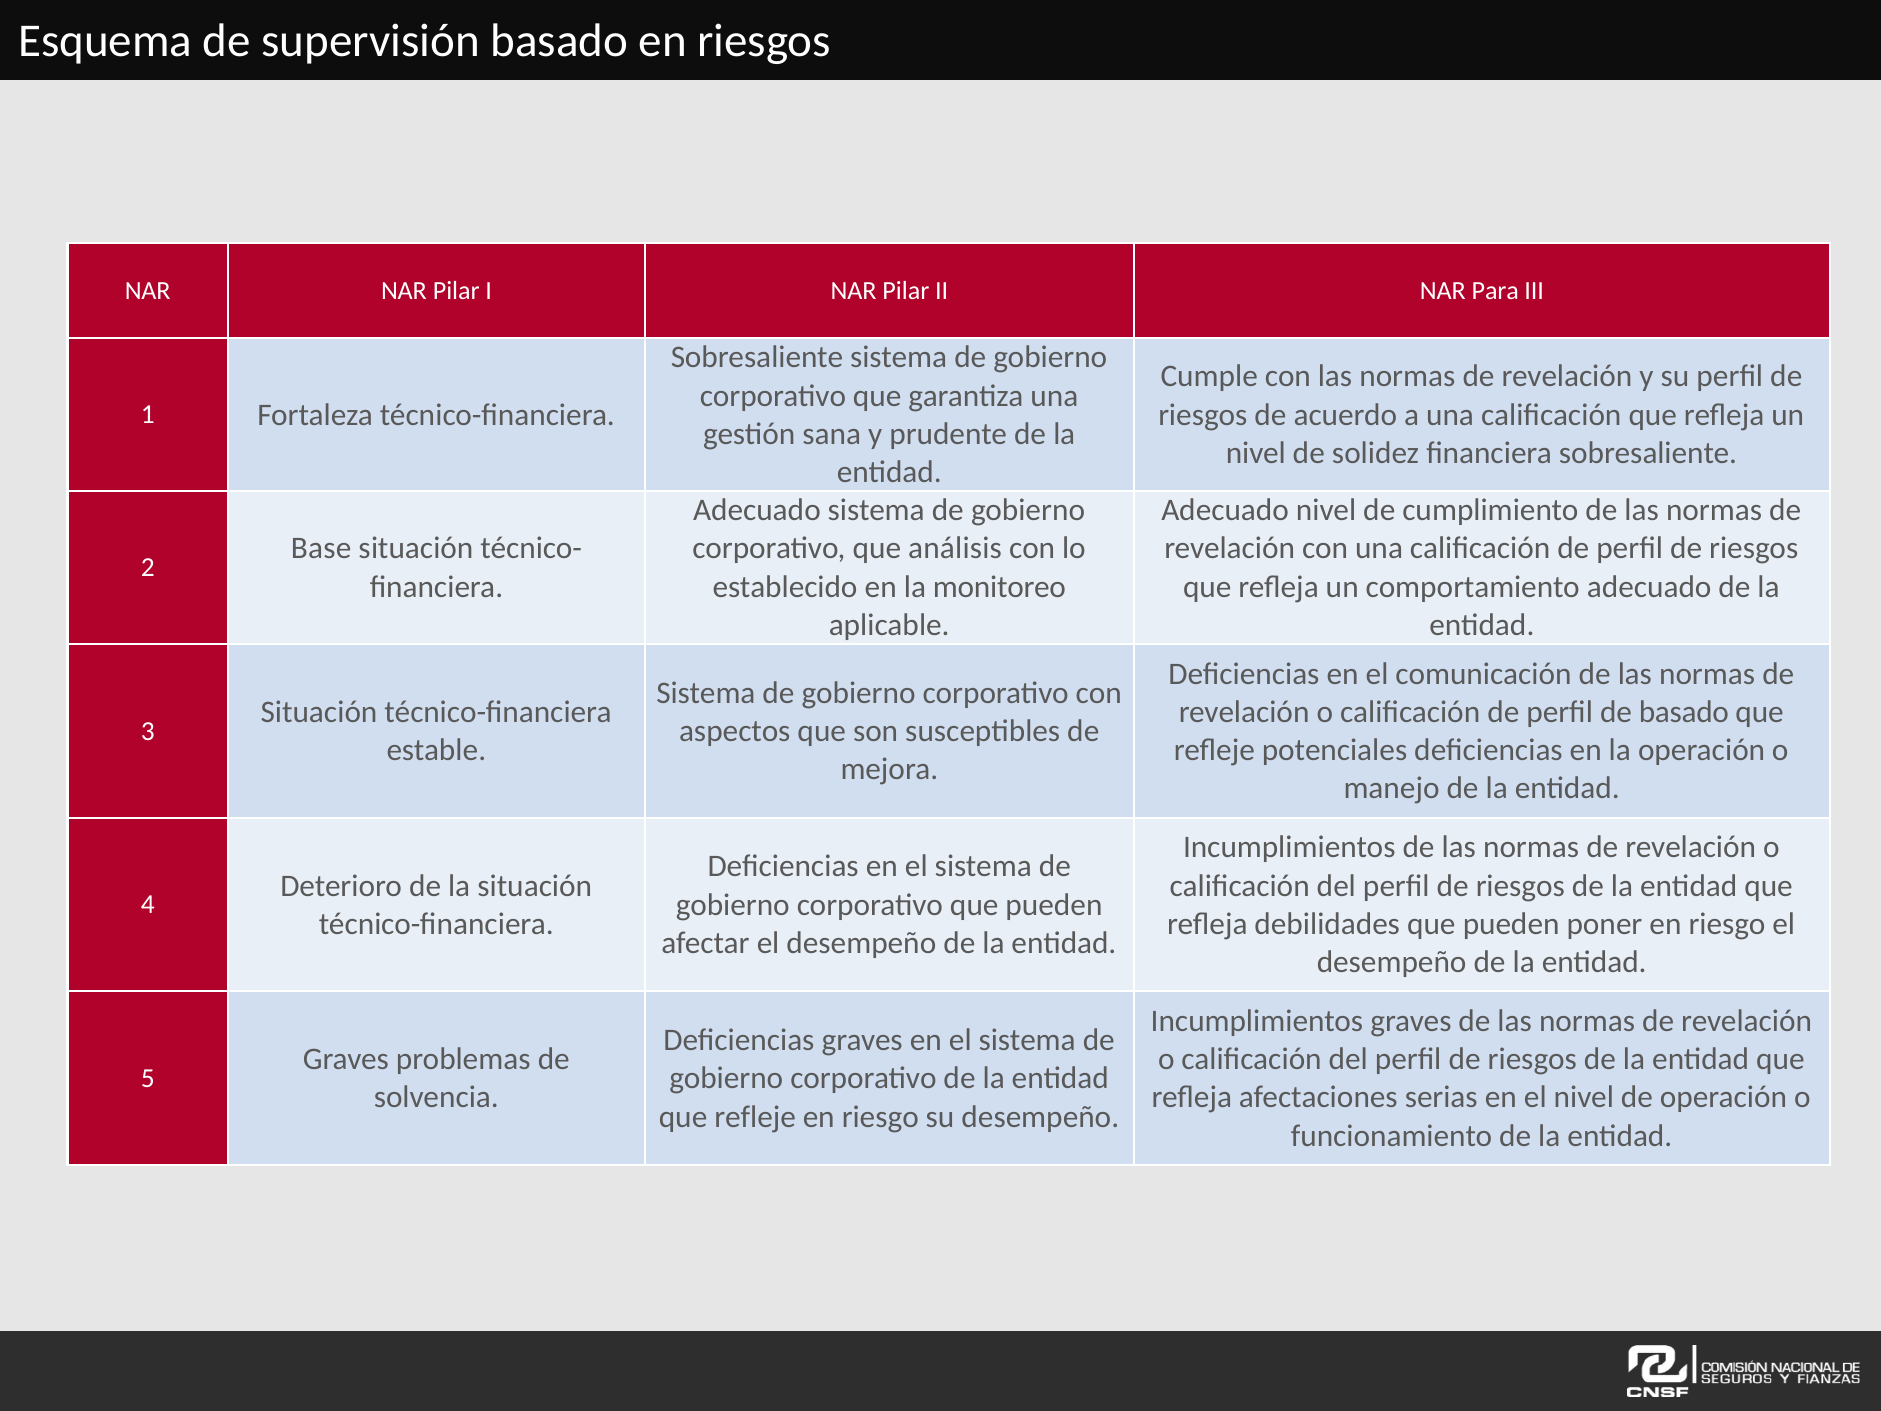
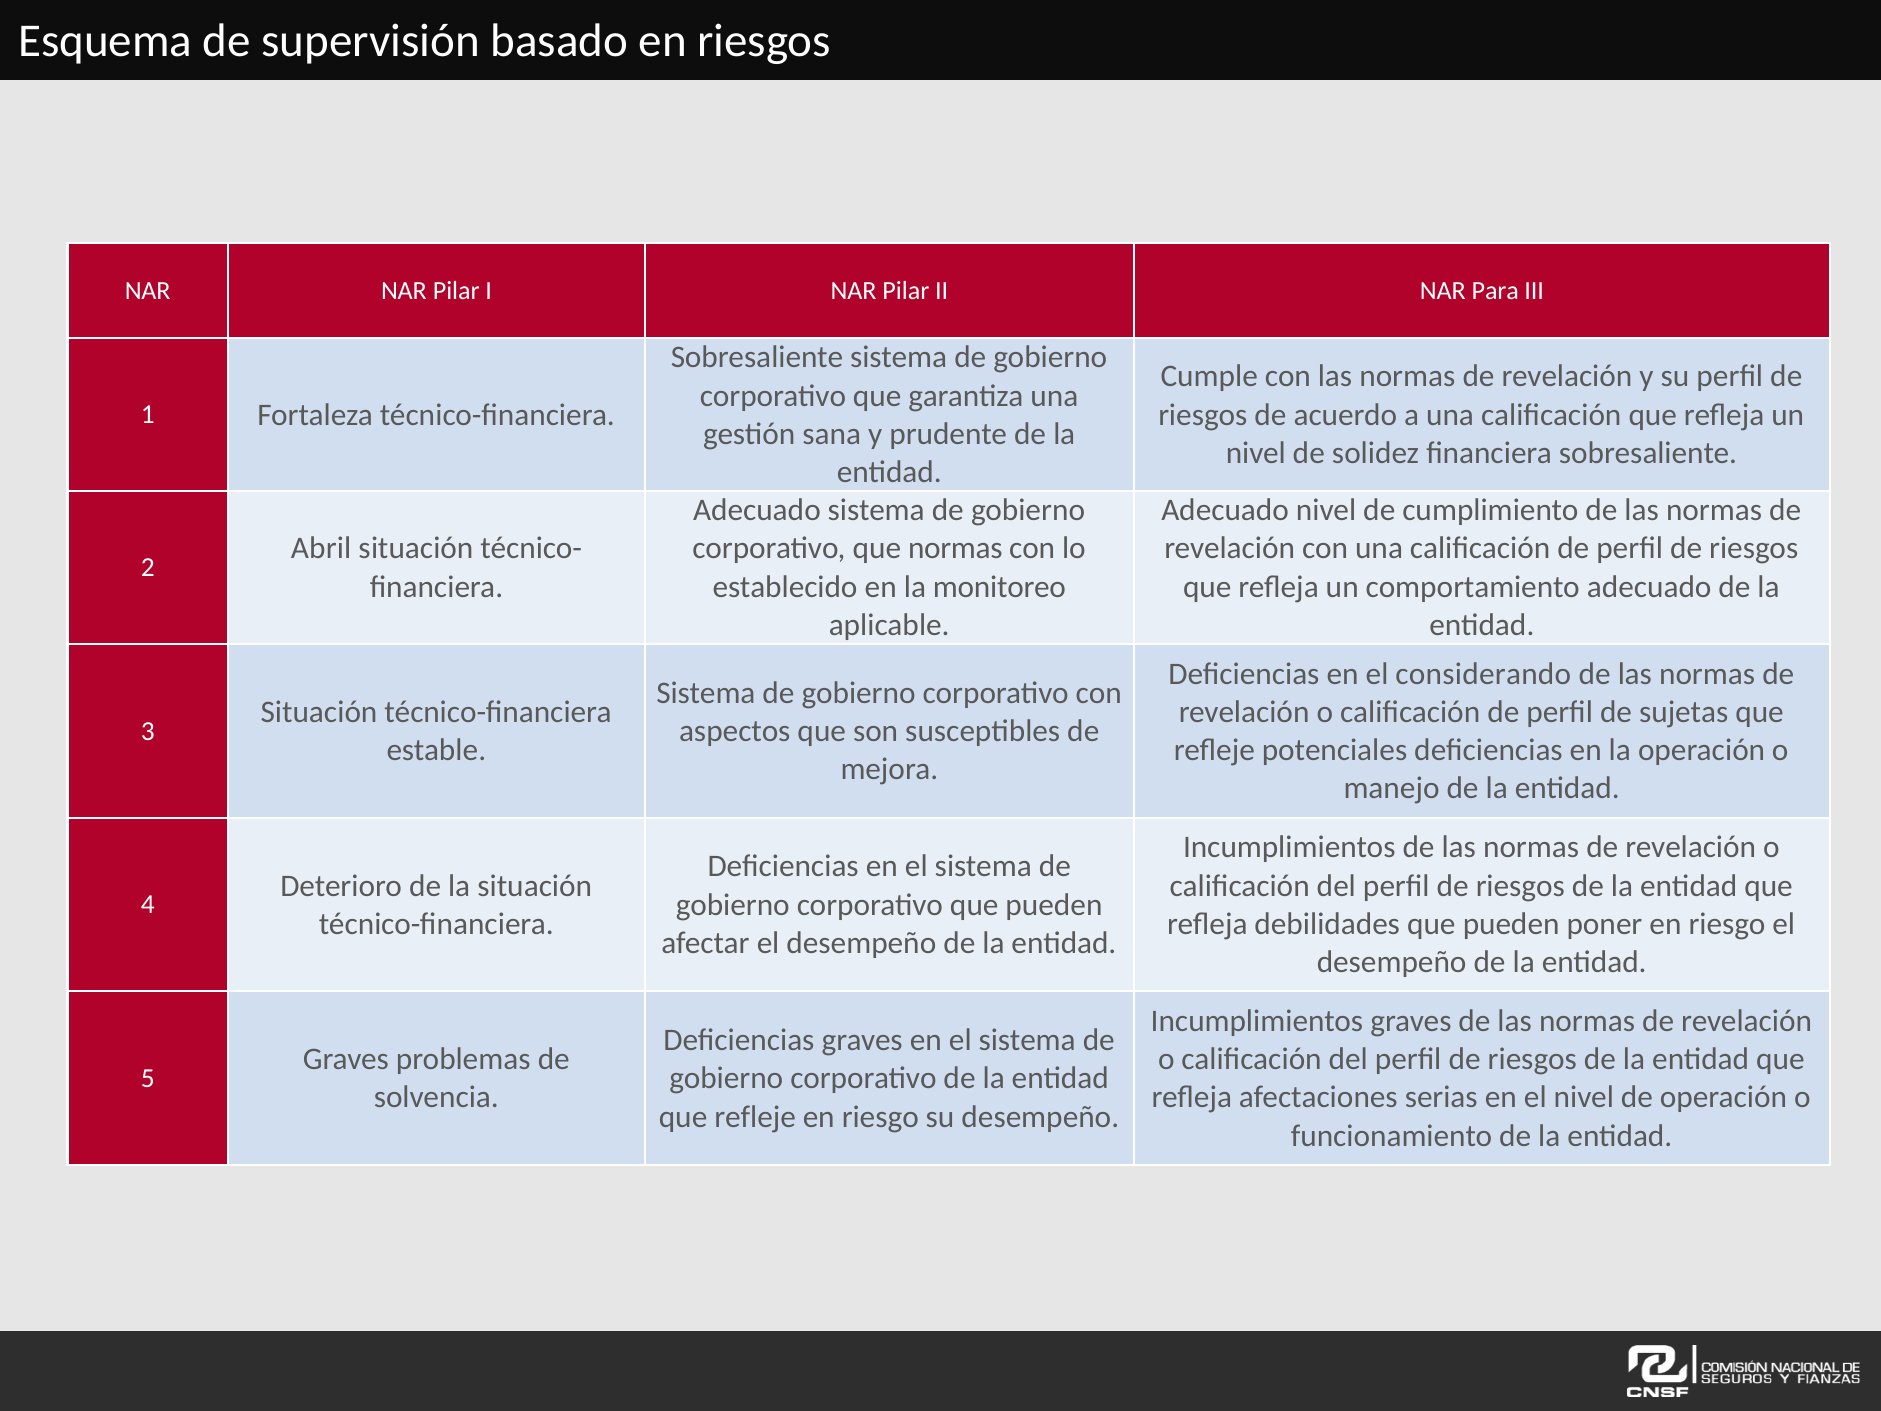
Base: Base -> Abril (321, 549)
que análisis: análisis -> normas (955, 549)
comunicación: comunicación -> considerando (1483, 674)
de basado: basado -> sujetas (1684, 712)
